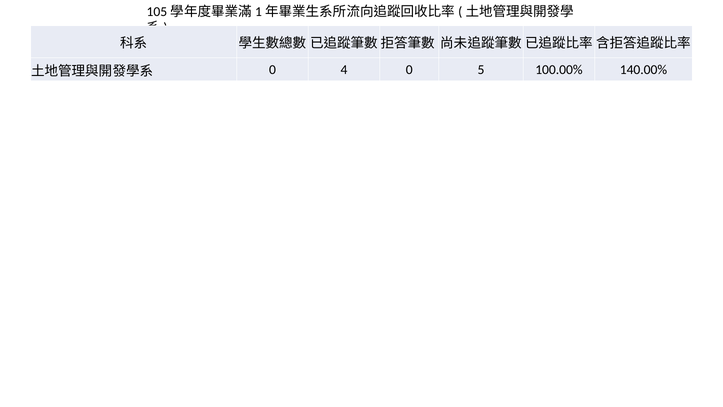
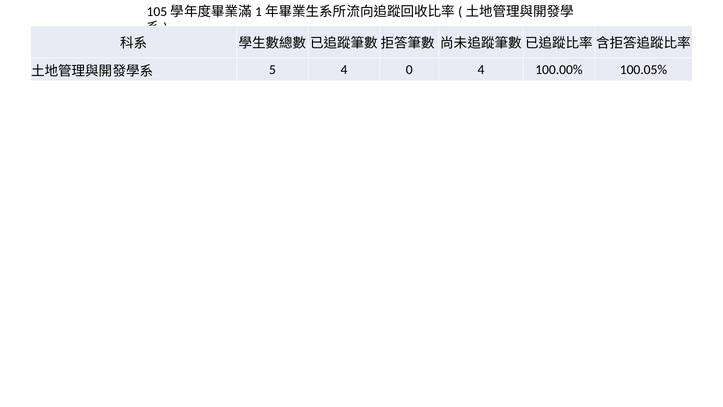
0: 0 -> 5 (272, 70)
0 5: 5 -> 4 (481, 70)
140.00%: 140.00% -> 100.05% (643, 70)
